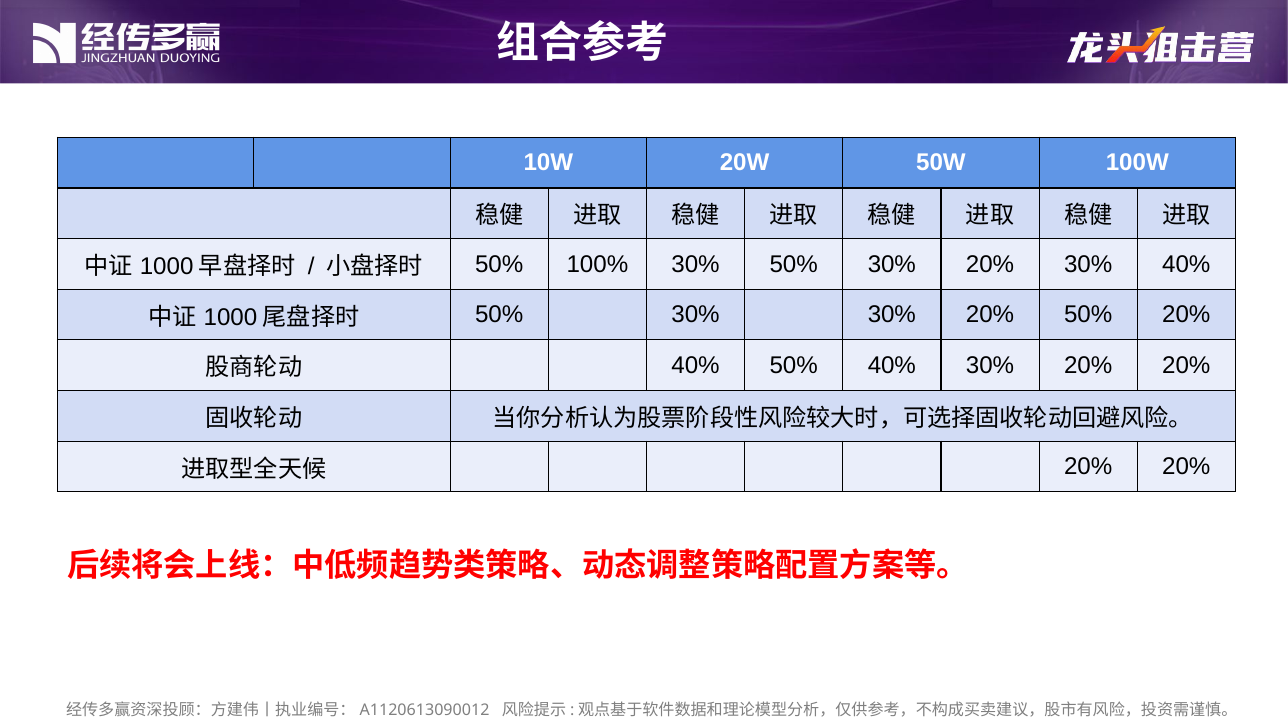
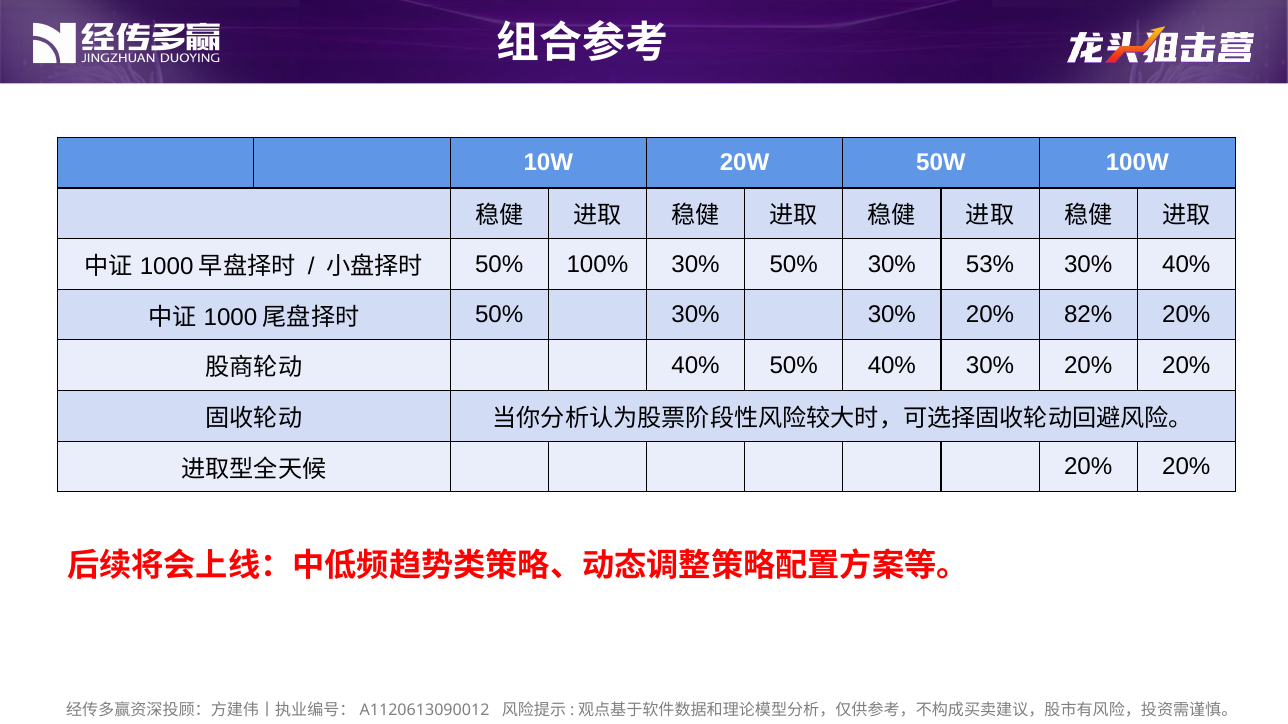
50% 30% 20%: 20% -> 53% (990, 265)
20% 50%: 50% -> 82% (1088, 315)
